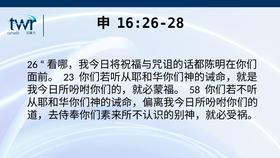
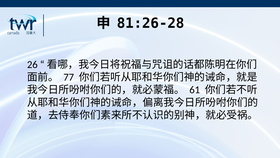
16:26-28: 16:26-28 -> 81:26-28 (151, 23)
23: 23 -> 77 (69, 77)
58: 58 -> 61 (195, 90)
